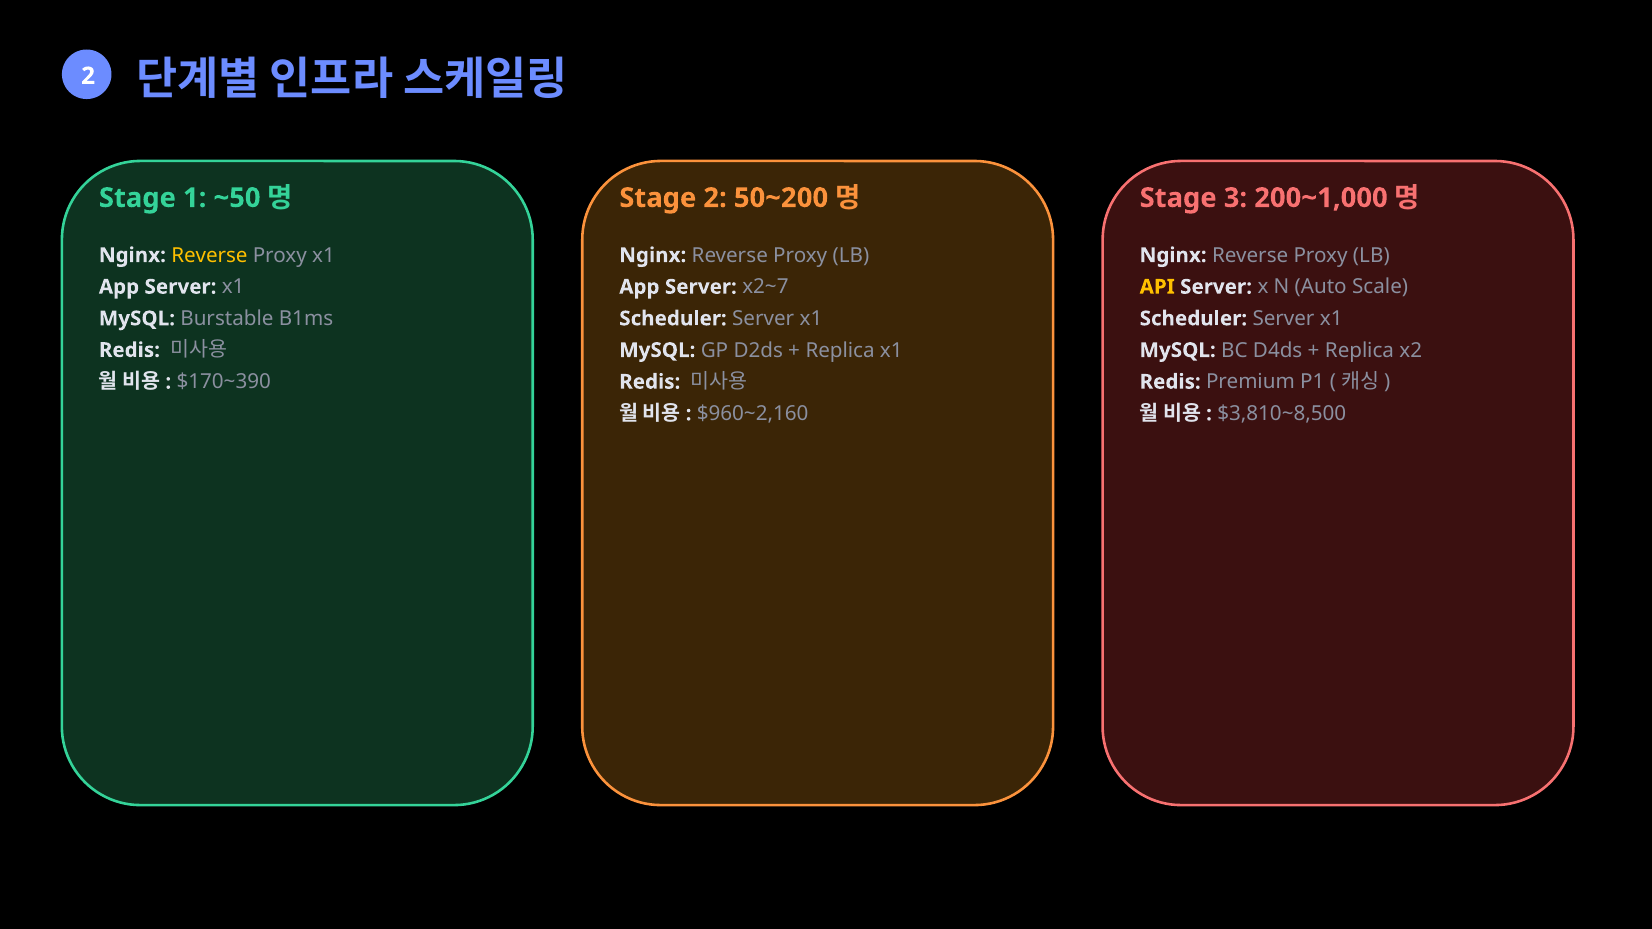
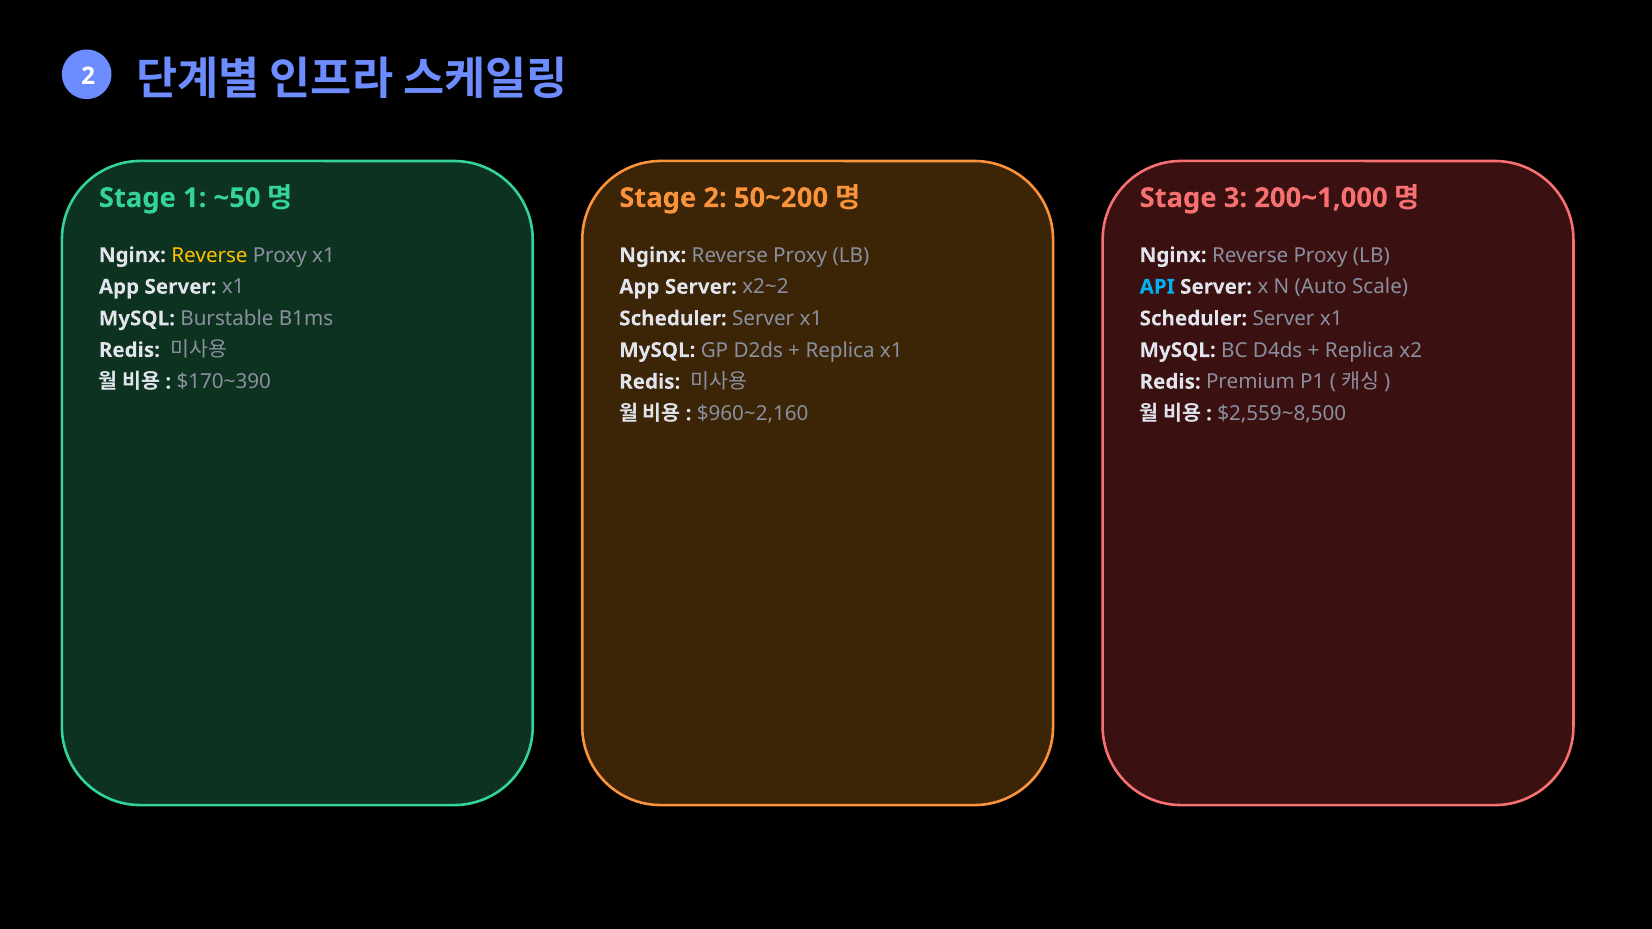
x2~7: x2~7 -> x2~2 (765, 287)
API colour: yellow -> light blue (1157, 287)
$3,810~8,500: $3,810~8,500 -> $2,559~8,500 (1282, 414)
